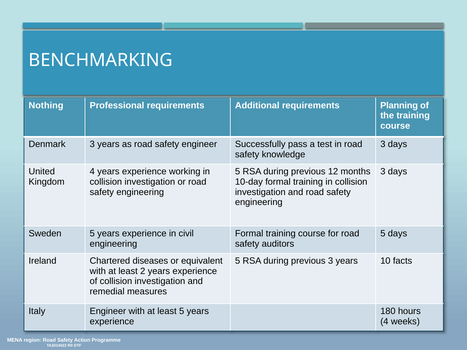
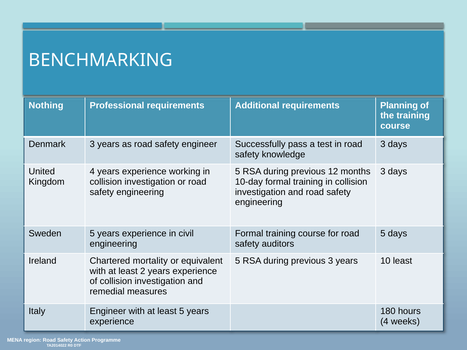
diseases: diseases -> mortality (150, 261)
10 facts: facts -> least (403, 261)
